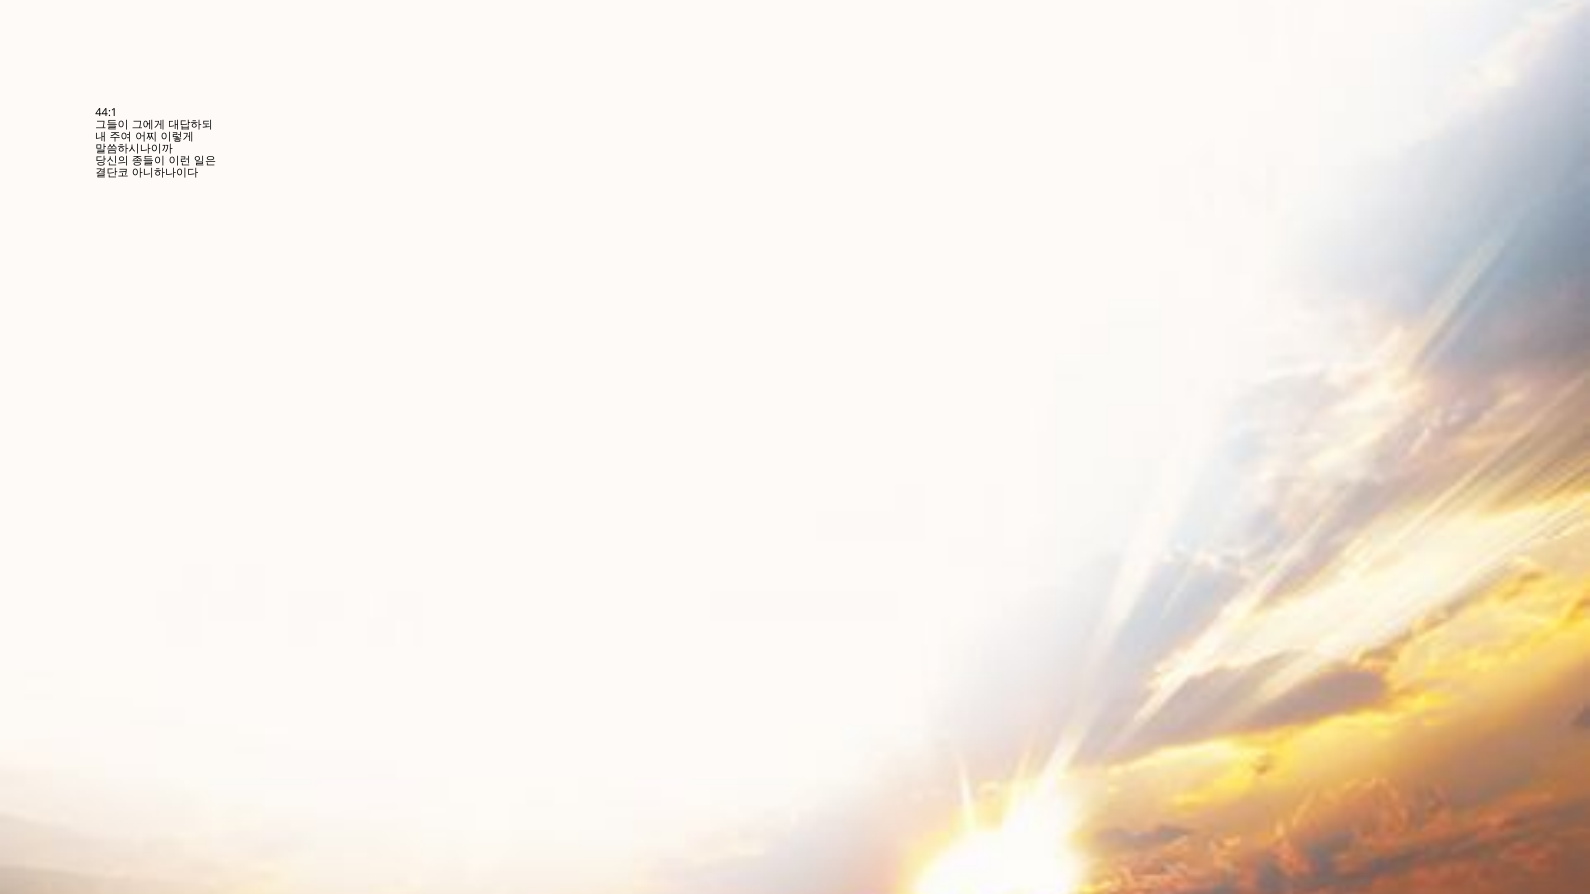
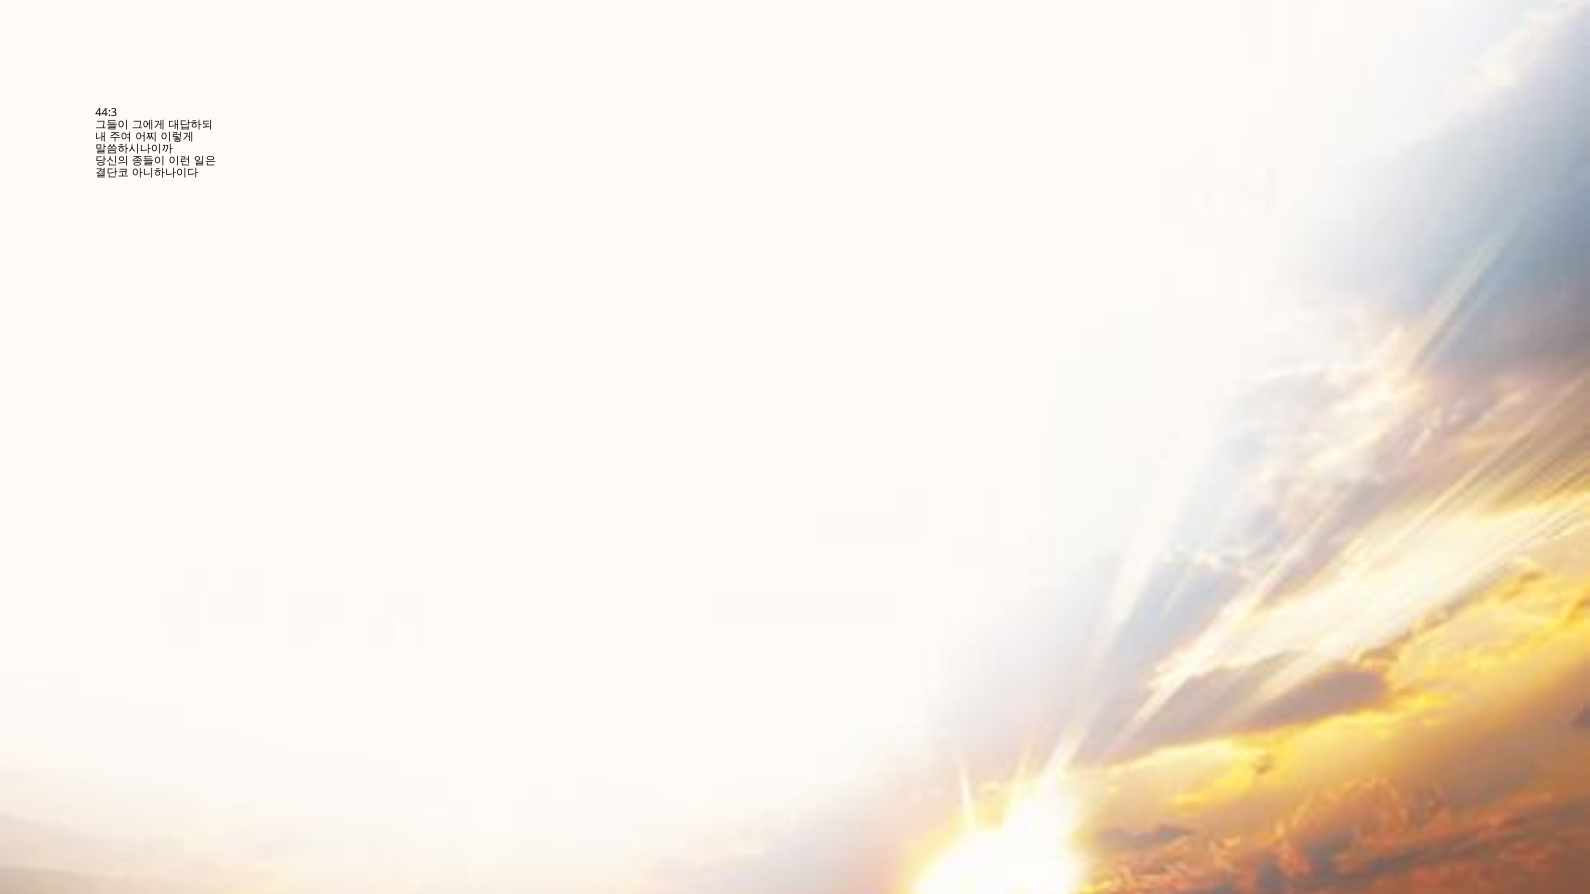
44:1: 44:1 -> 44:3 (106, 113)
